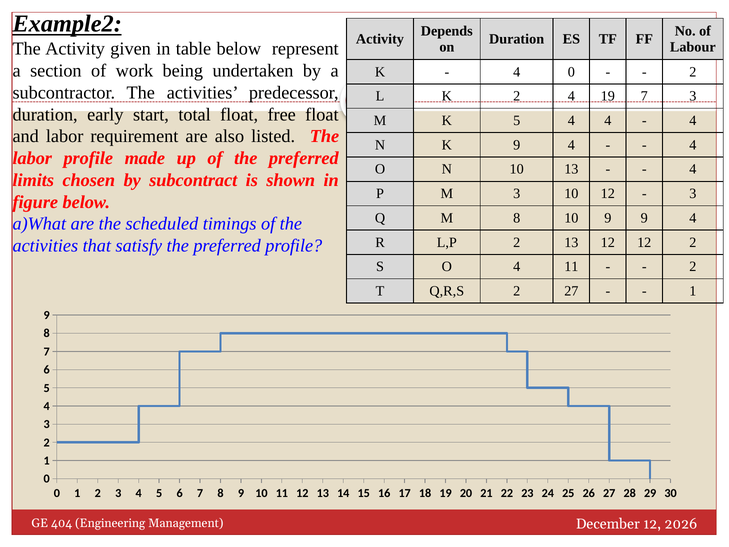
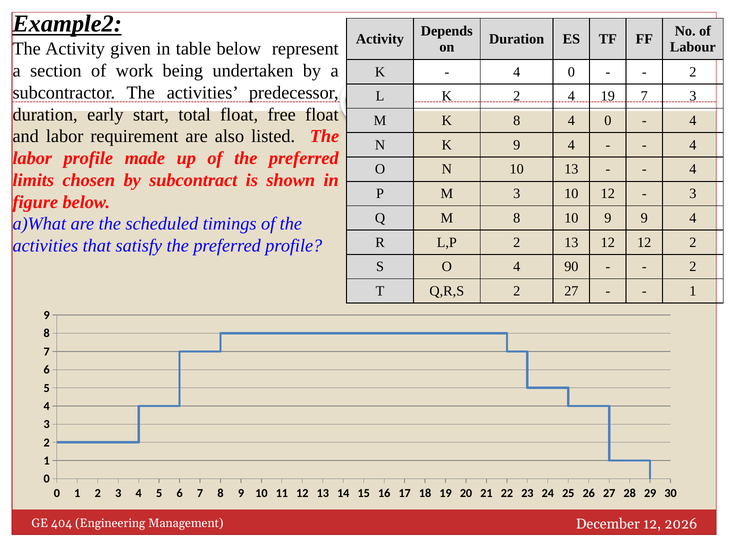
K 5: 5 -> 8 (517, 121)
4: 4 -> 0 (608, 121)
4 11: 11 -> 90 (571, 267)
